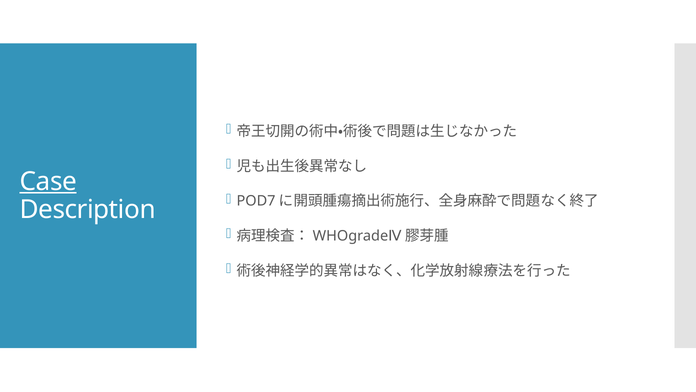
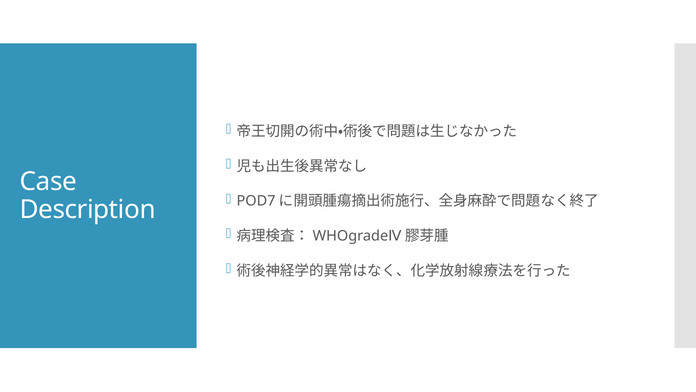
Case underline: present -> none (48, 181)
